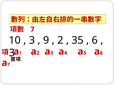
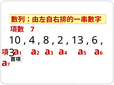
3: 3 -> 4 (32, 41)
9: 9 -> 8 (46, 41)
35: 35 -> 13 (77, 41)
